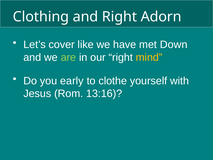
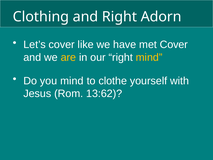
met Down: Down -> Cover (174, 44)
are colour: light green -> yellow (68, 57)
you early: early -> mind (72, 81)
13:16: 13:16 -> 13:62 (104, 93)
